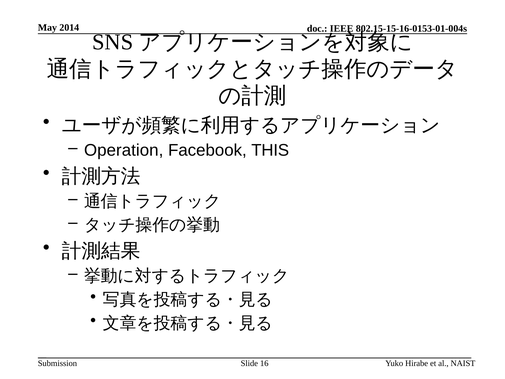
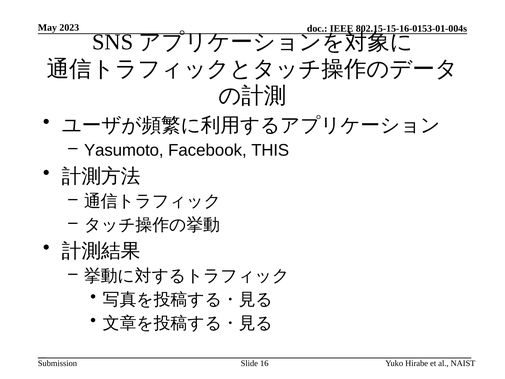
2014: 2014 -> 2023 (69, 28)
Operation: Operation -> Yasumoto (124, 150)
